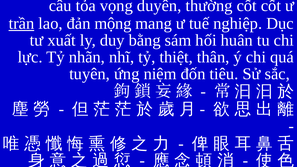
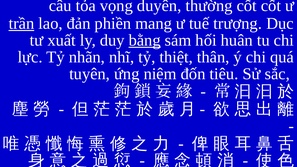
mộng: mộng -> phiền (113, 23)
nghiệp: nghiệp -> trượng (238, 23)
bằng underline: none -> present (145, 40)
